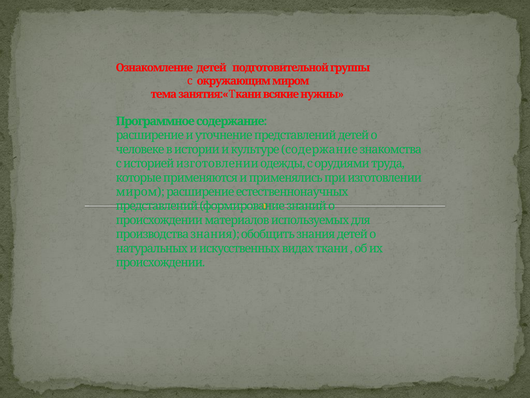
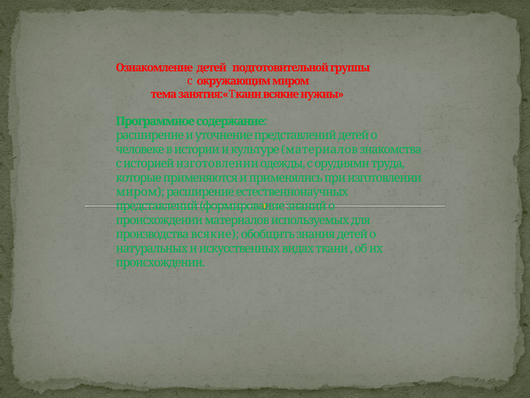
культуре содержание: содержание -> материалов (319, 149)
производства знания: знания -> всякие (215, 234)
